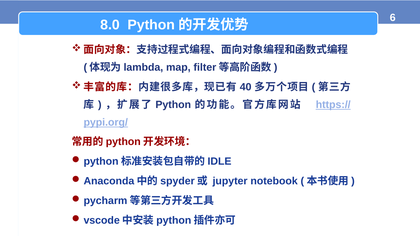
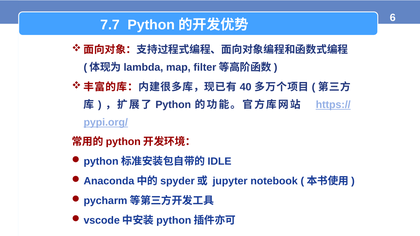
8.0: 8.0 -> 7.7 (110, 25)
